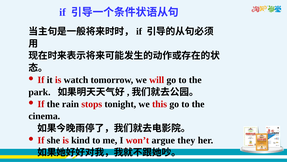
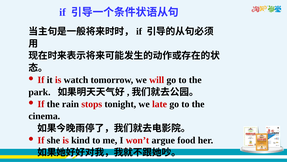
this: this -> late (160, 104)
they: they -> food (186, 140)
